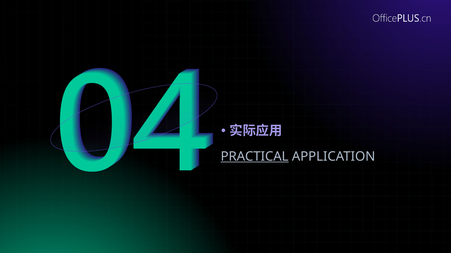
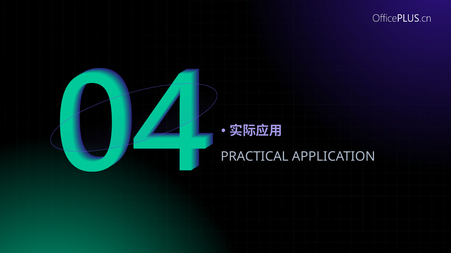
PRACTICAL underline: present -> none (255, 157)
